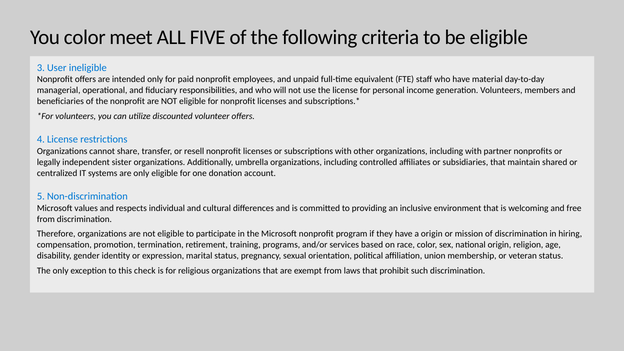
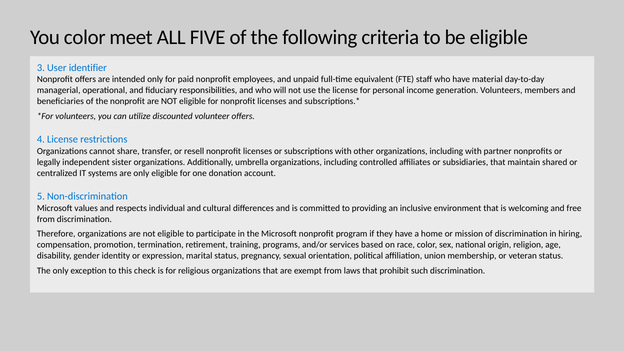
ineligible: ineligible -> identifier (88, 68)
a origin: origin -> home (432, 234)
